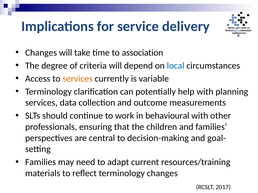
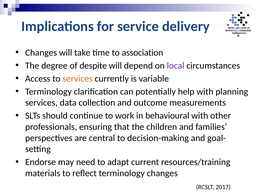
criteria: criteria -> despite (93, 66)
local colour: blue -> purple (176, 66)
Families: Families -> Endorse (41, 163)
